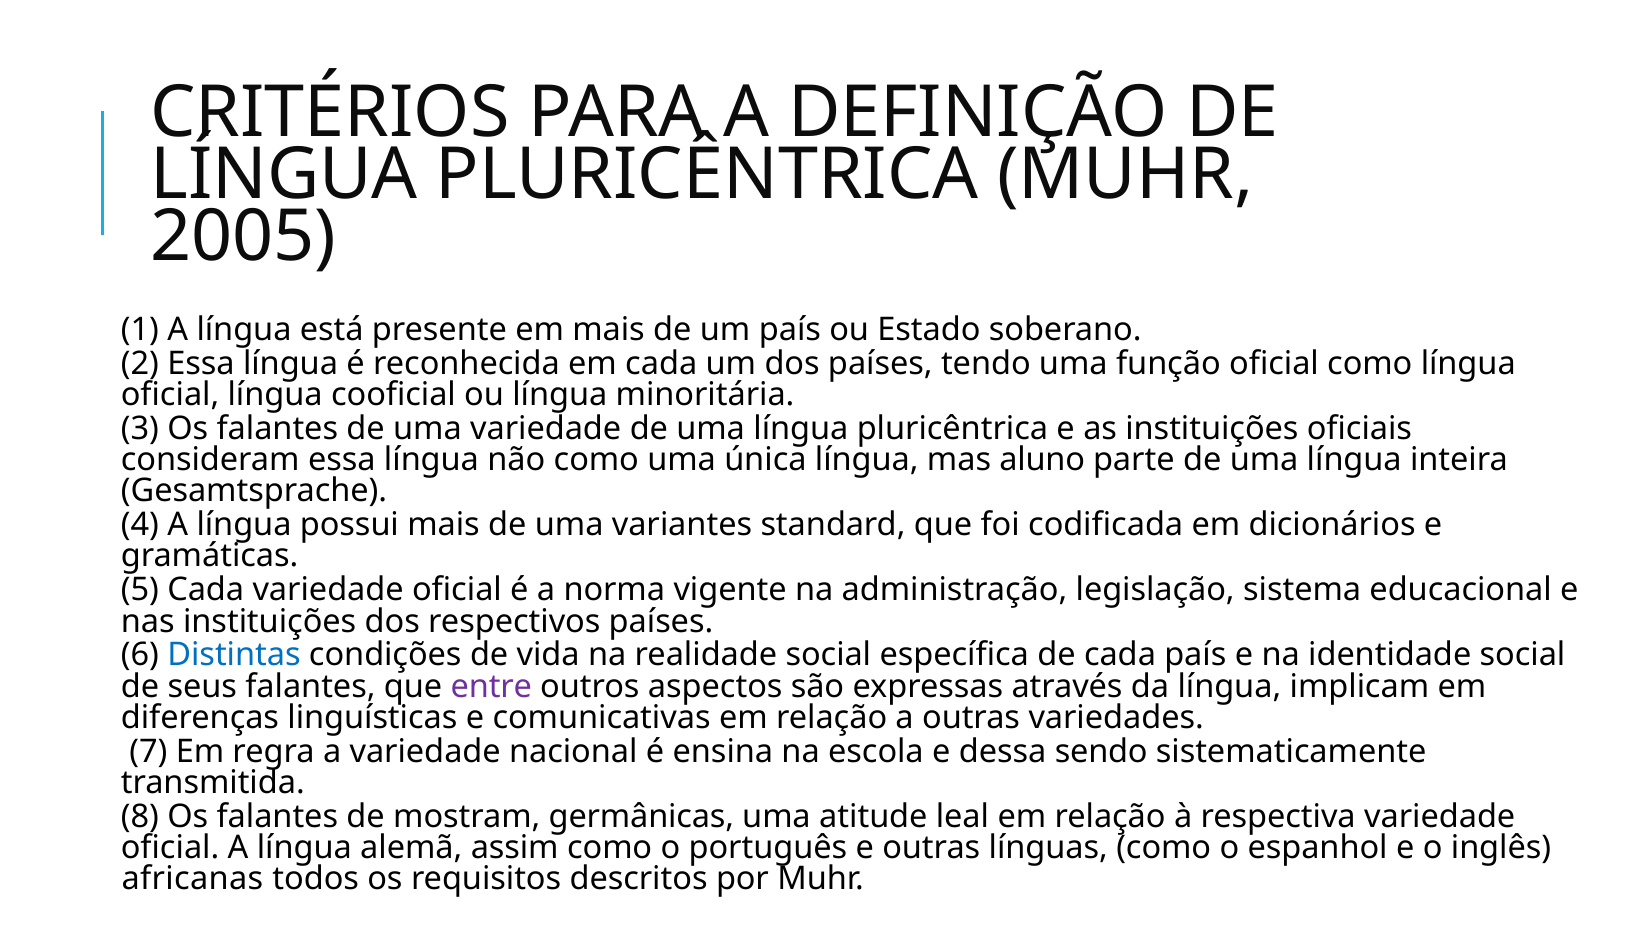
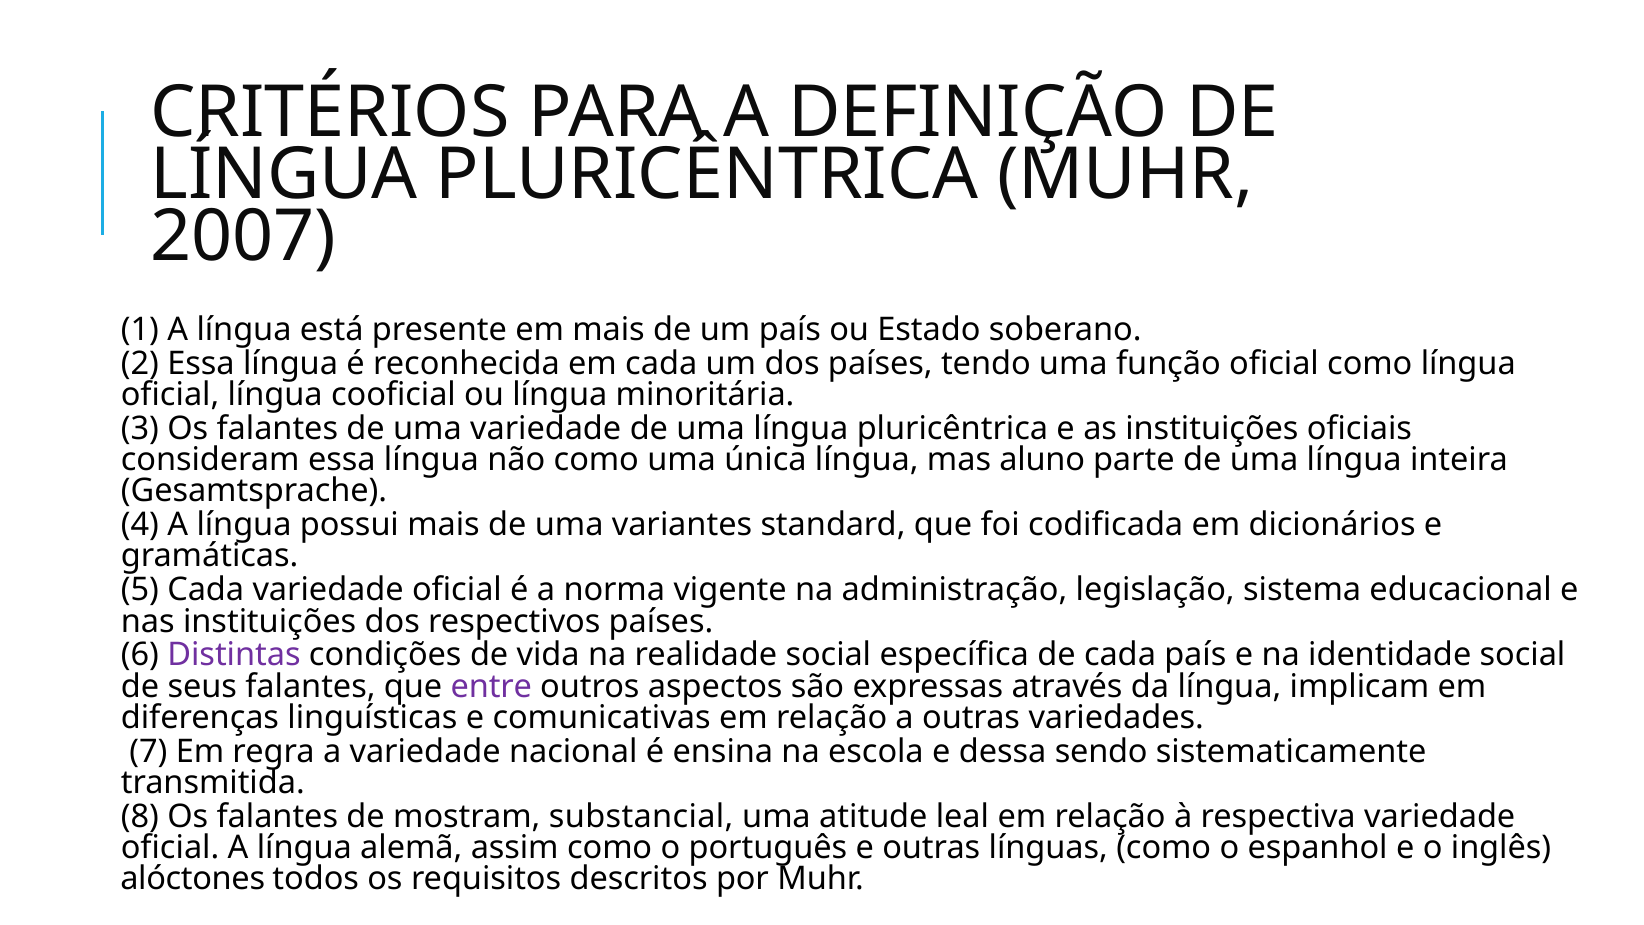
2005: 2005 -> 2007 (243, 237)
Distintas colour: blue -> purple (234, 655)
germânicas: germânicas -> substancial (641, 817)
africanas: africanas -> alóctones (193, 879)
